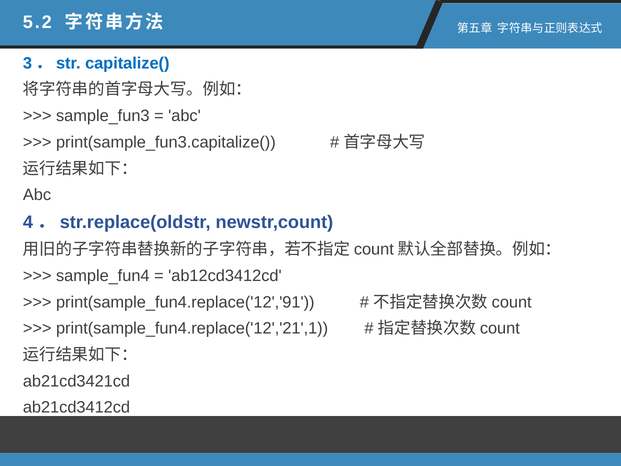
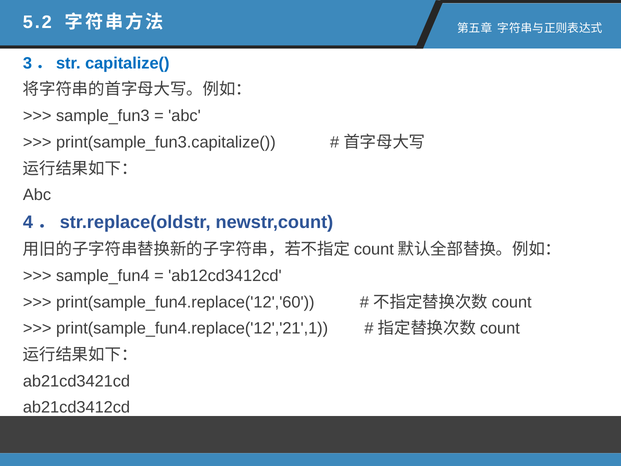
print(sample_fun4.replace('12','91: print(sample_fun4.replace('12','91 -> print(sample_fun4.replace('12','60 (185, 302)
